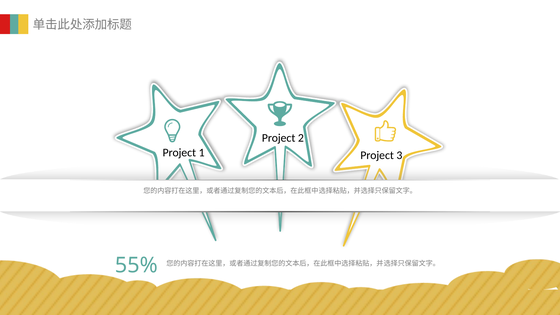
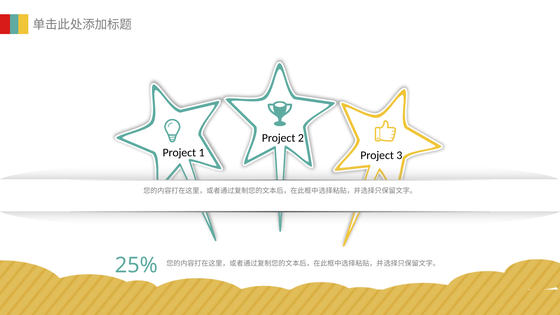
55%: 55% -> 25% (136, 265)
